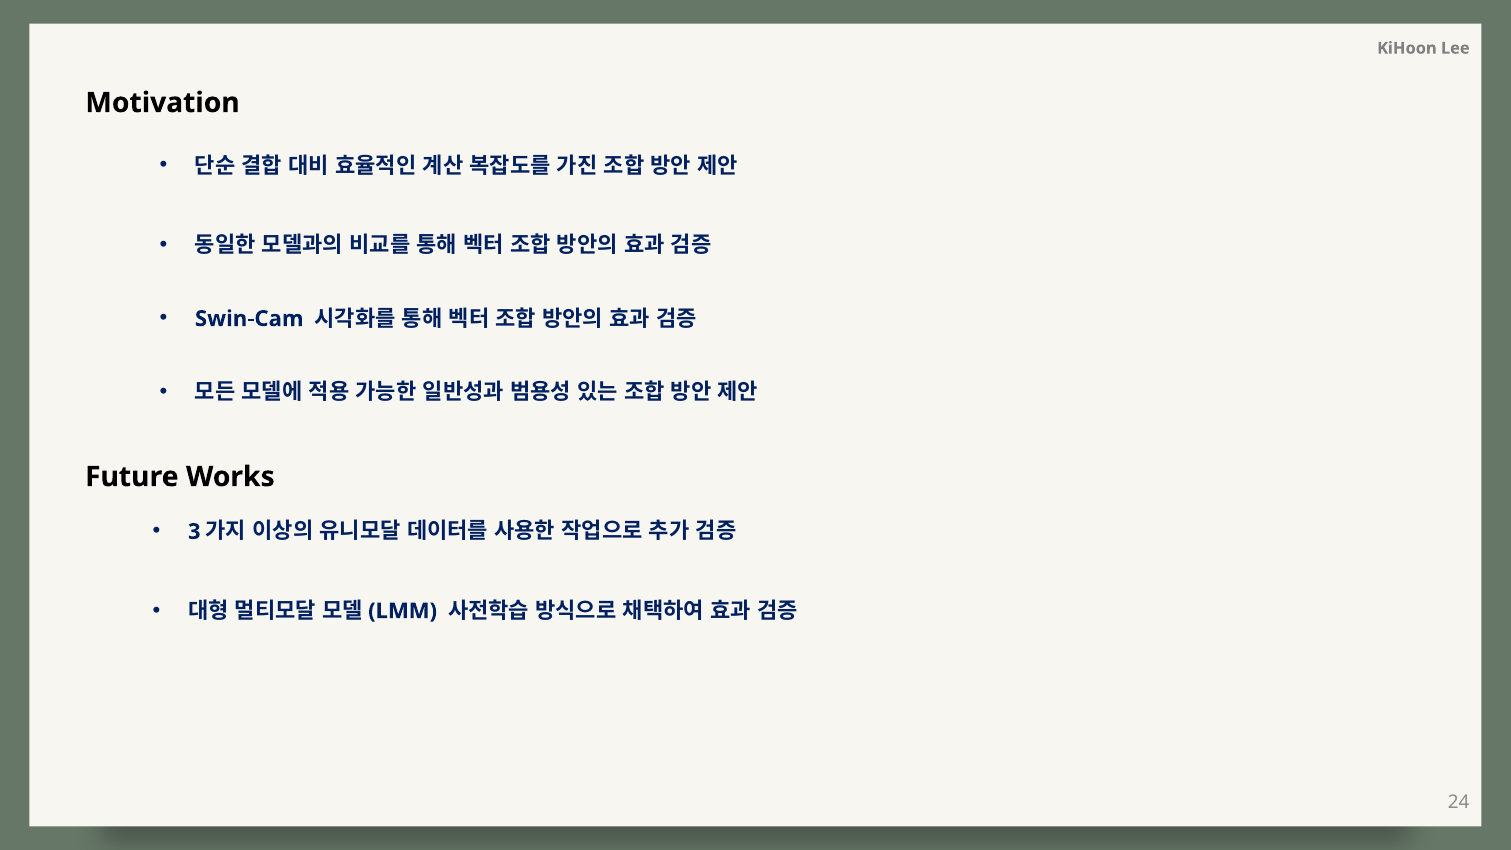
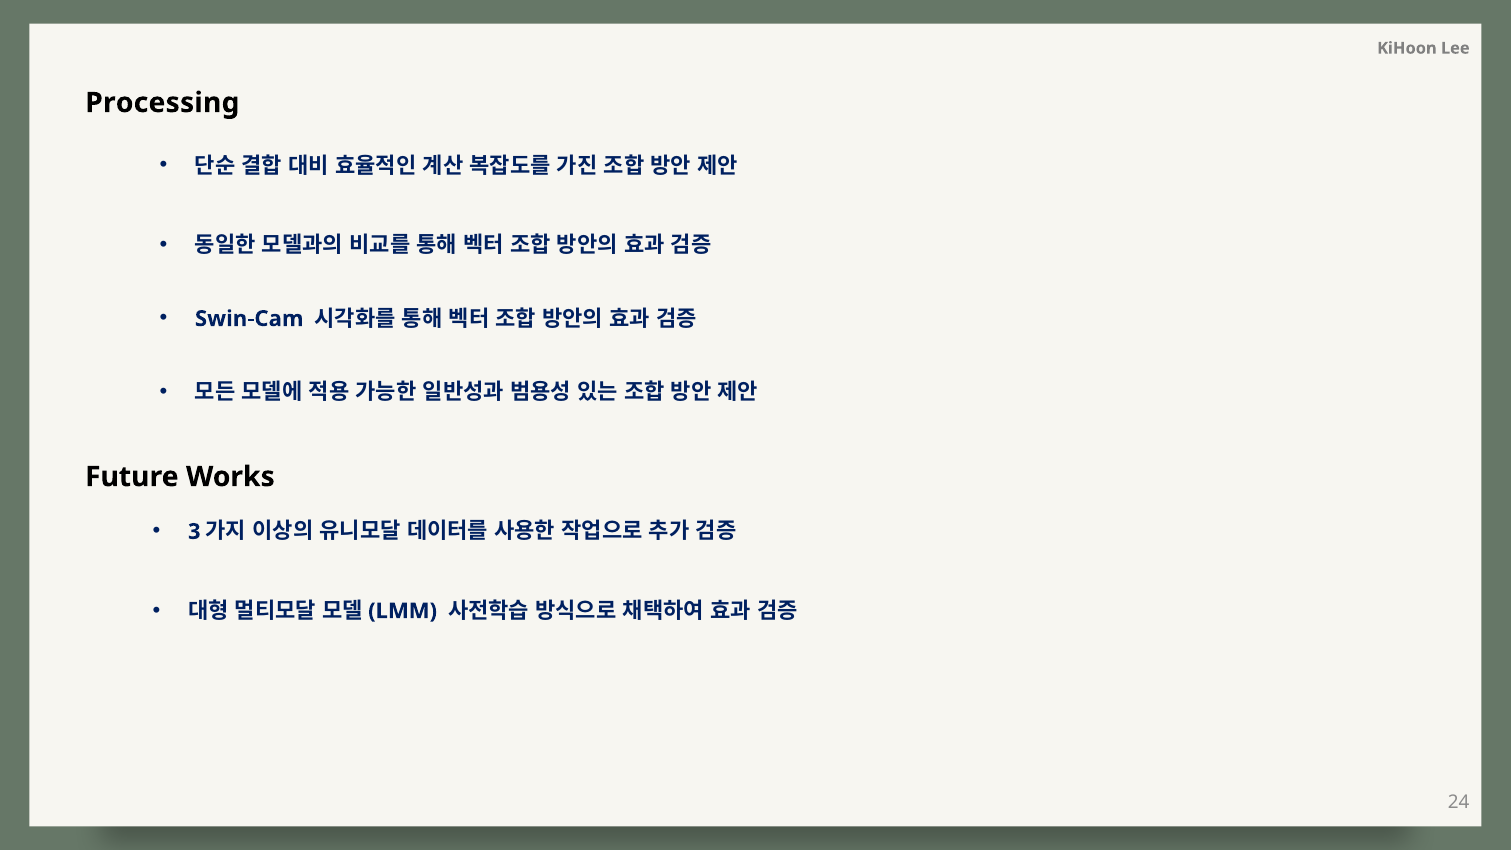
Motivation: Motivation -> Processing (162, 103)
